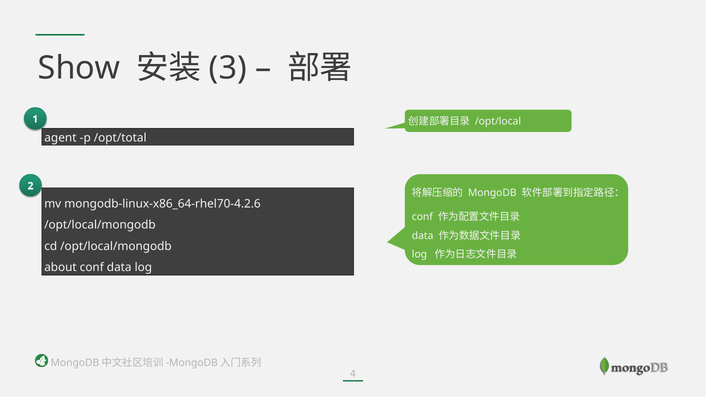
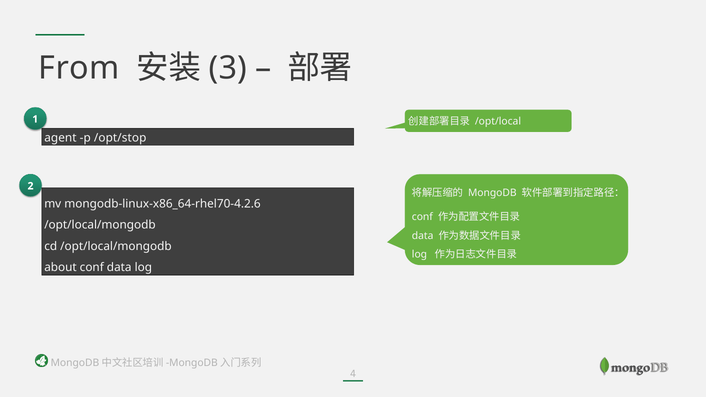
Show: Show -> From (79, 68)
/opt/total: /opt/total -> /opt/stop (120, 138)
